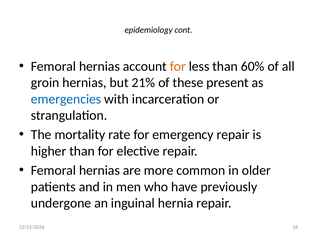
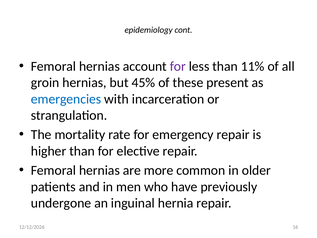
for colour: orange -> purple (178, 66)
60%: 60% -> 11% (253, 66)
21%: 21% -> 45% (143, 83)
